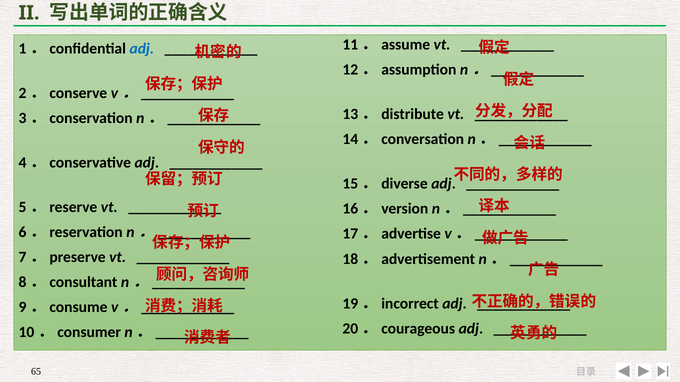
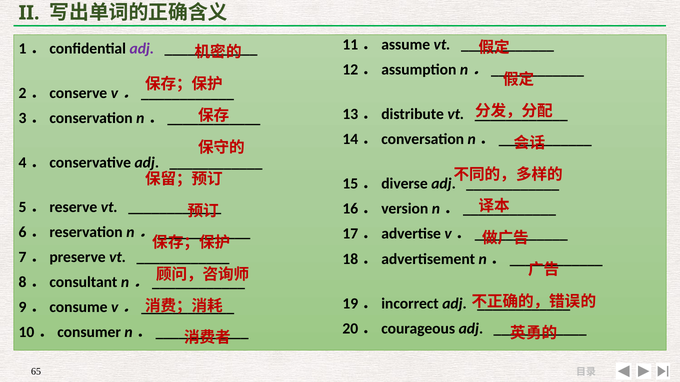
adj colour: blue -> purple (142, 49)
